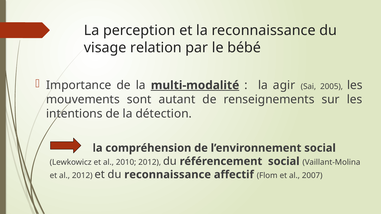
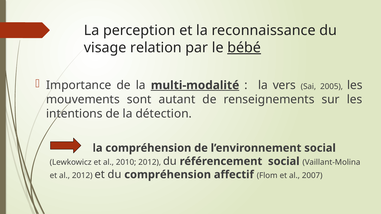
bébé underline: none -> present (244, 48)
agir: agir -> vers (284, 85)
du reconnaissance: reconnaissance -> compréhension (168, 175)
